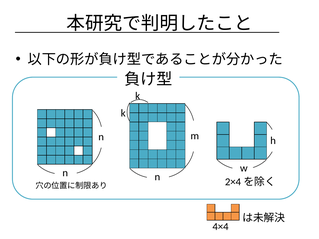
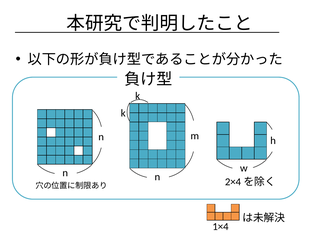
4×4: 4×4 -> 1×4 (221, 227)
